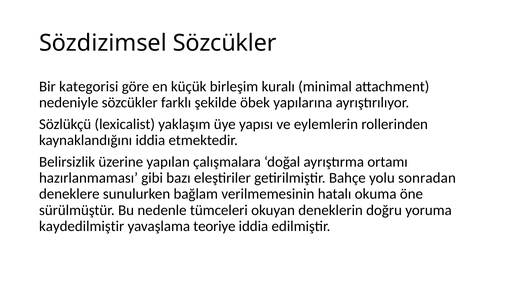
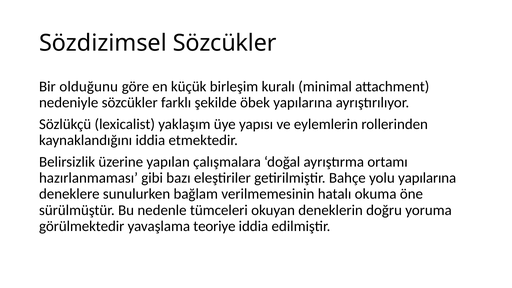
kategorisi: kategorisi -> olduğunu (89, 87)
yolu sonradan: sonradan -> yapılarına (427, 178)
kaydedilmiştir: kaydedilmiştir -> görülmektedir (82, 226)
